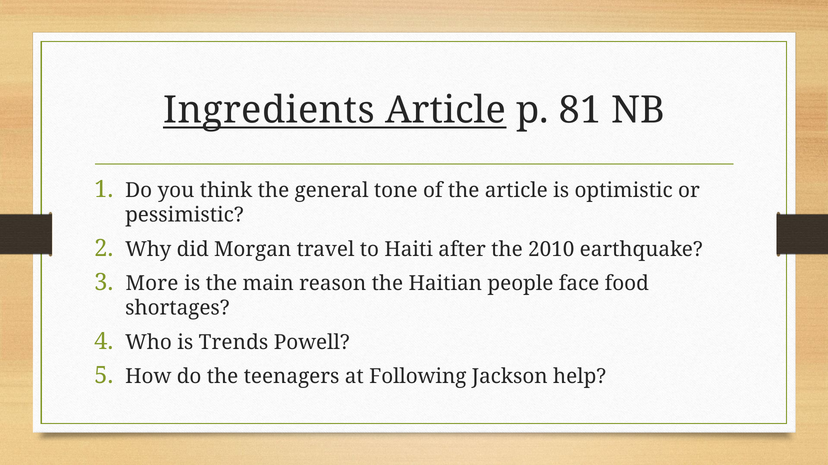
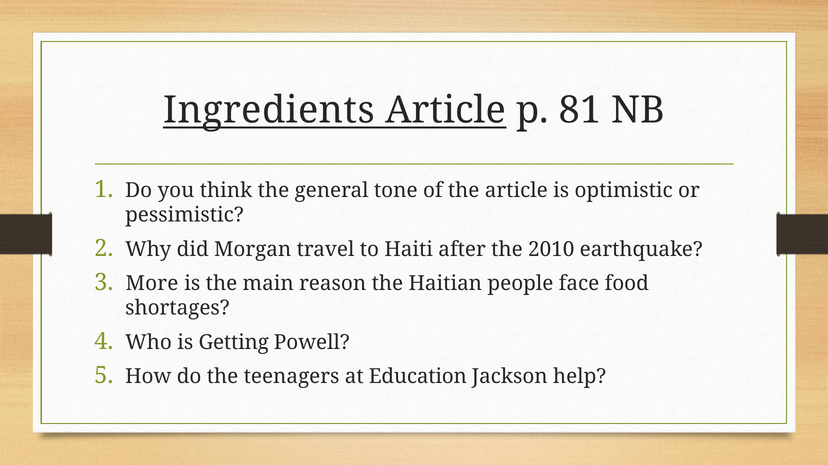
Trends: Trends -> Getting (234, 343)
Following: Following -> Education (418, 377)
